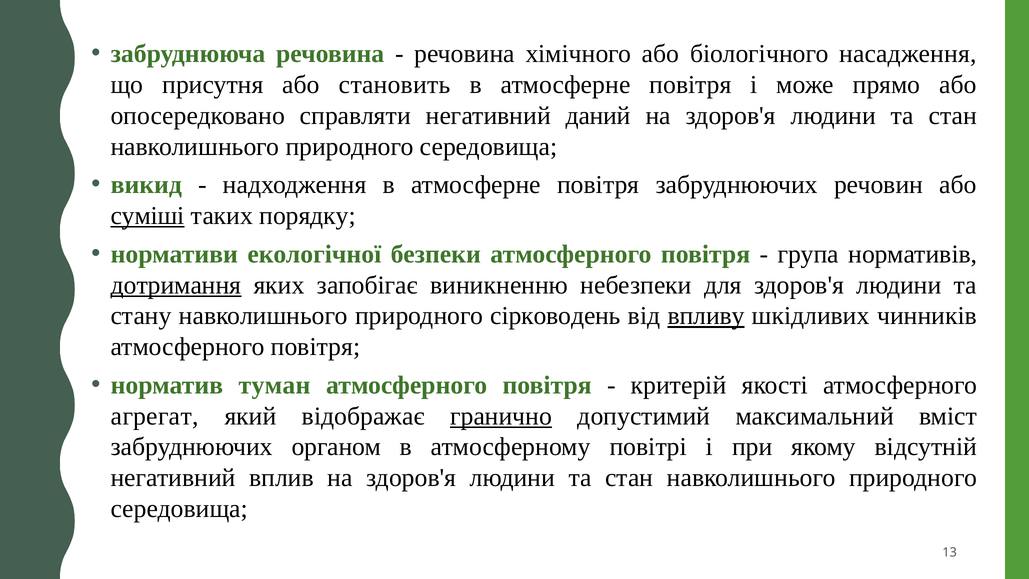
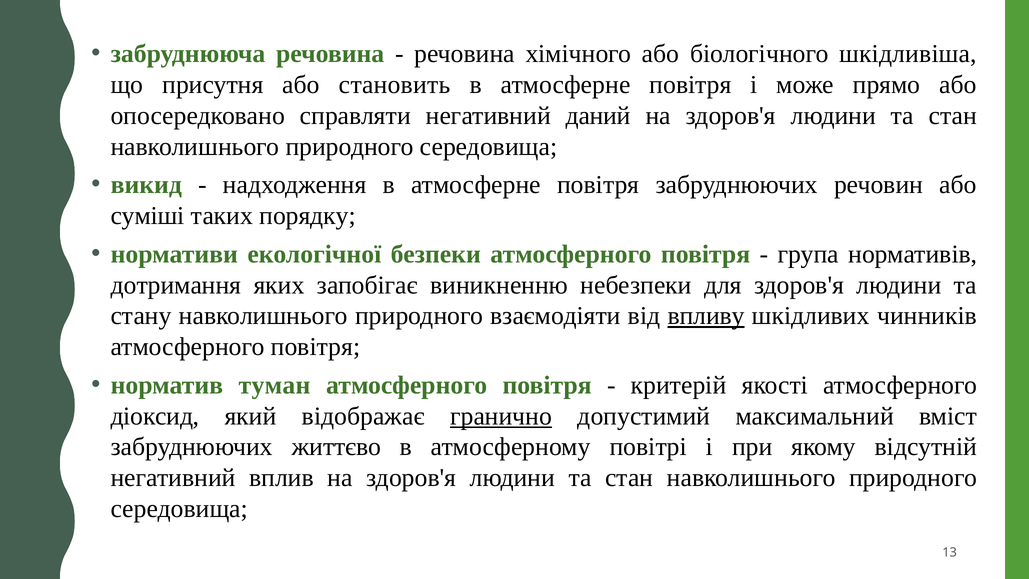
насадження: насадження -> шкідливішa (908, 54)
суміші underline: present -> none (148, 216)
дотримання underline: present -> none (176, 285)
сірководень: сірководень -> взаємодіяти (555, 316)
агрегат: агрегат -> діокcид (155, 416)
органом: органом -> життєво (336, 447)
